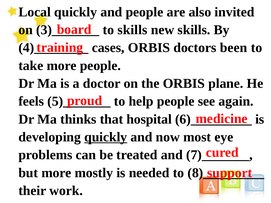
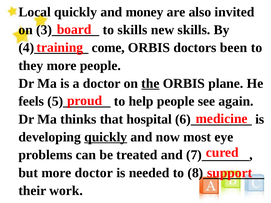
and people: people -> money (145, 12)
cases: cases -> come (108, 48)
take: take -> they (31, 66)
the underline: none -> present (150, 84)
more mostly: mostly -> doctor (94, 173)
